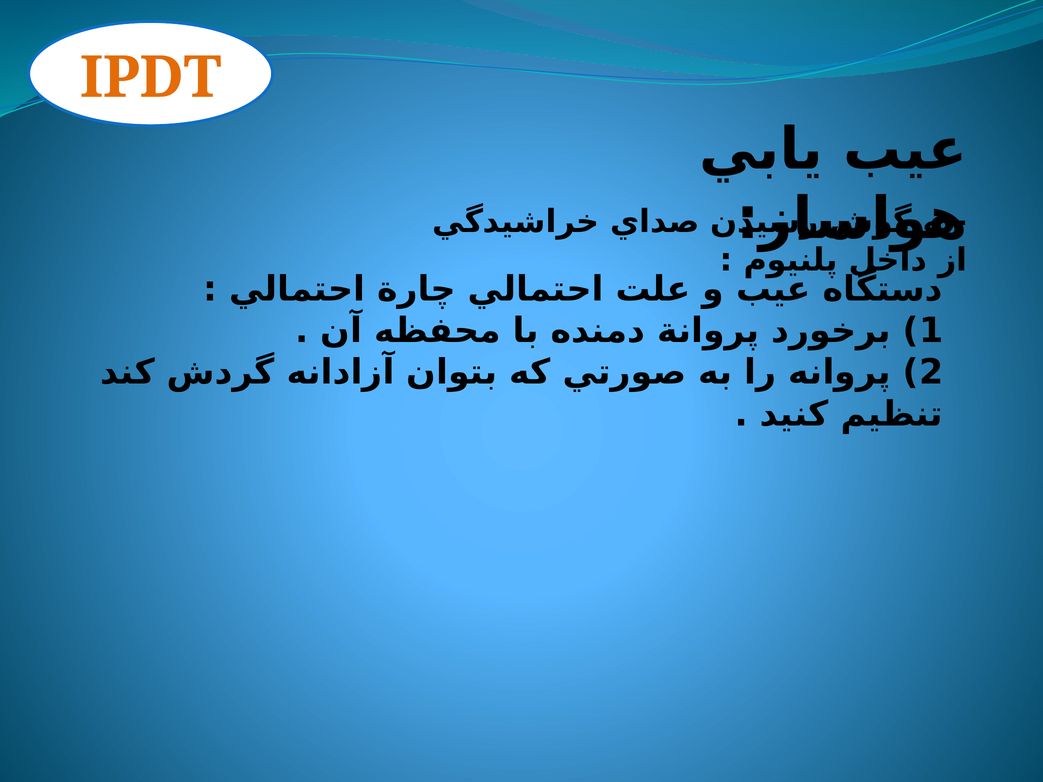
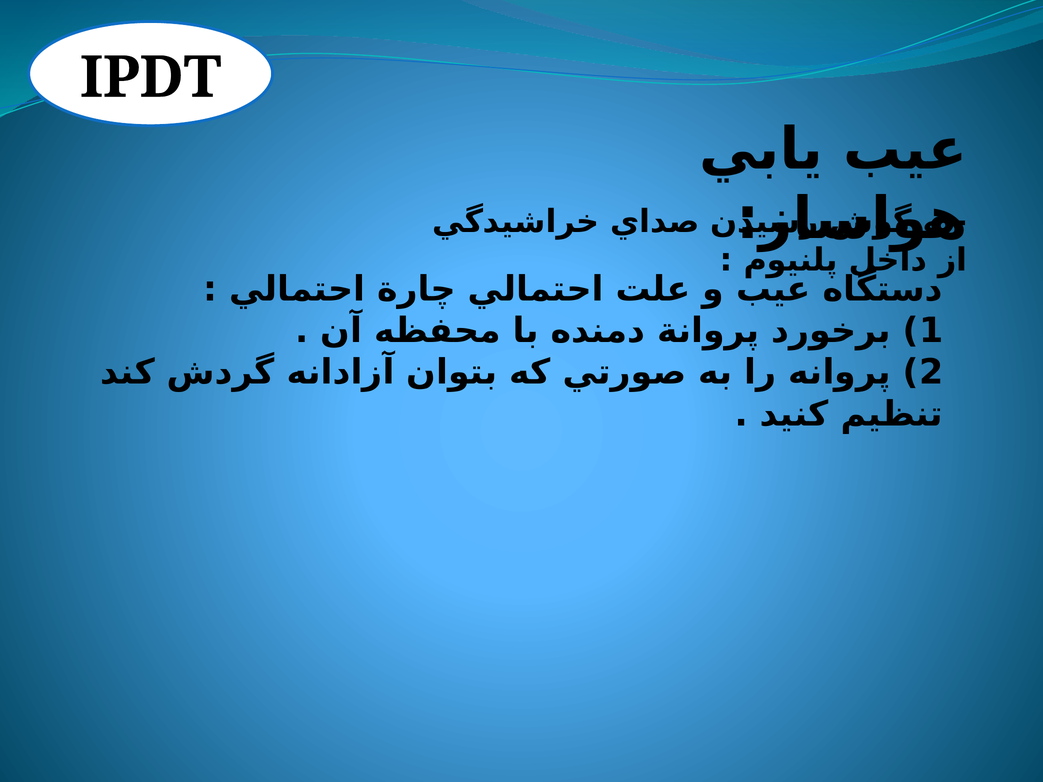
IPDT colour: orange -> black (151, 78)
